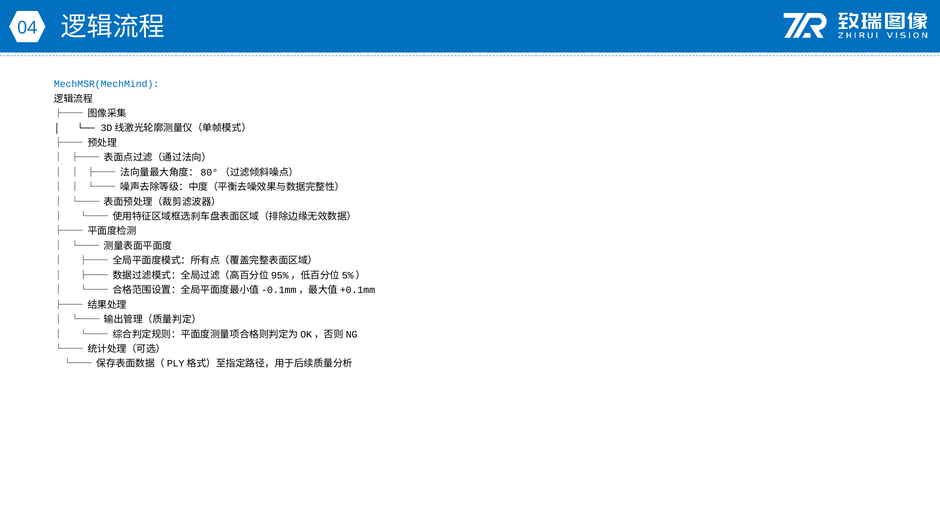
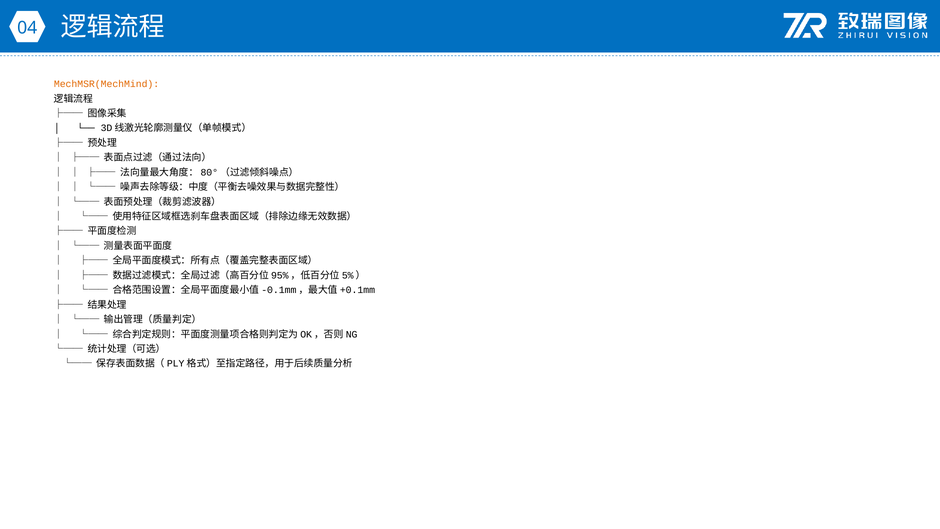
MechMSR(MechMind colour: blue -> orange (107, 84)
